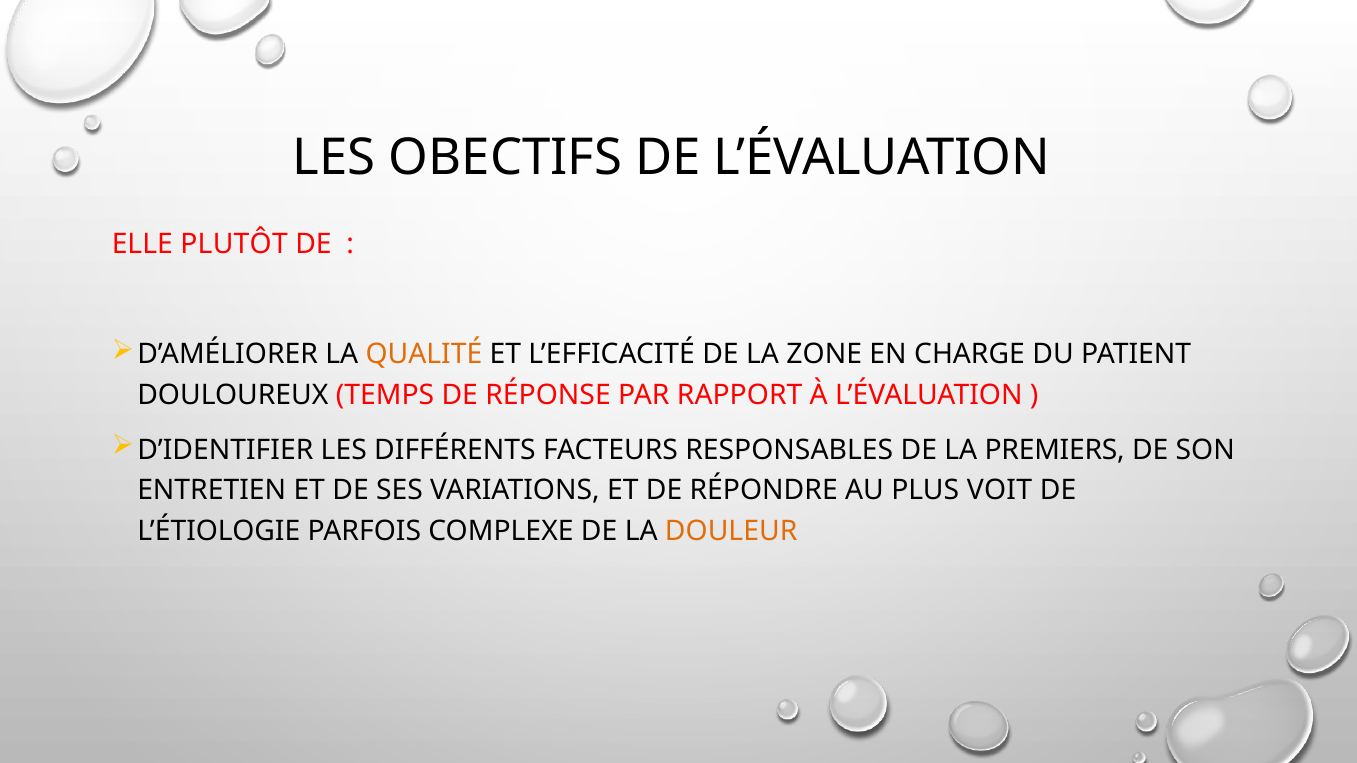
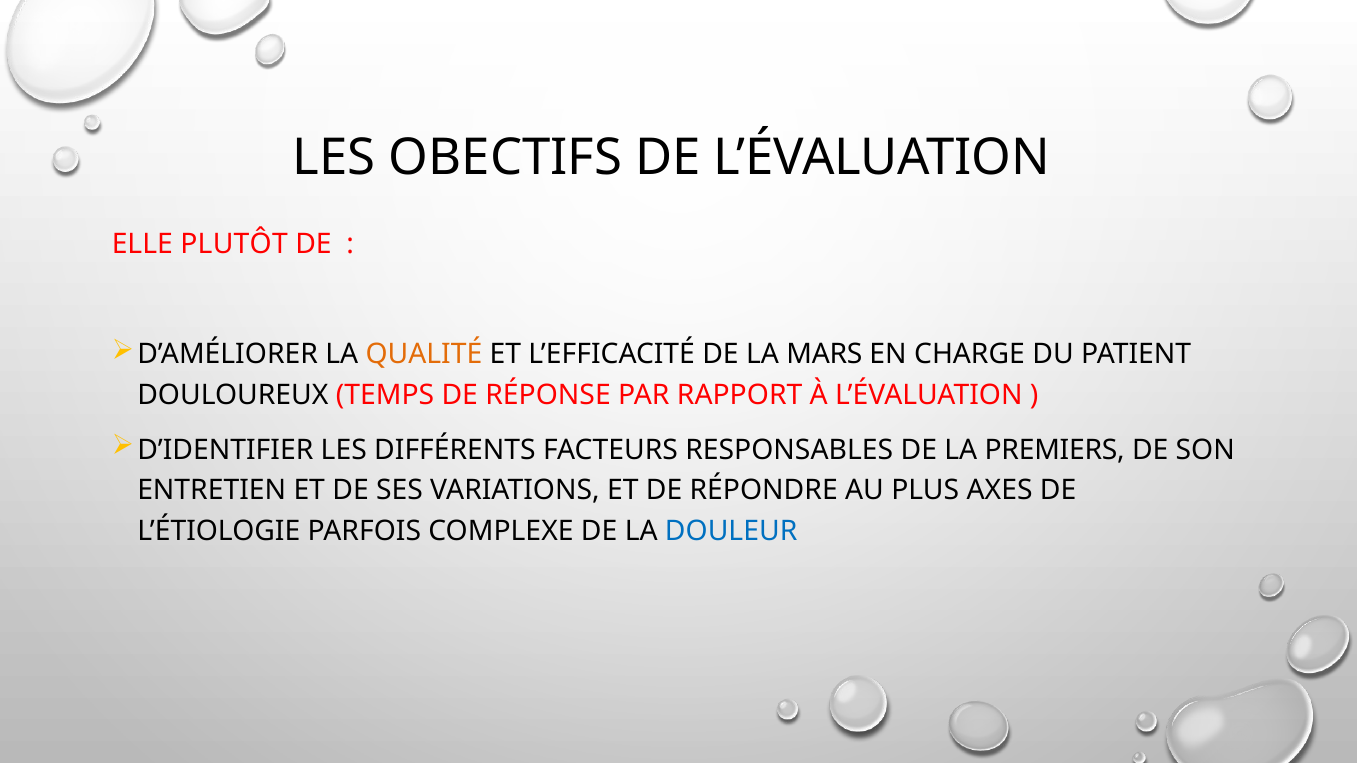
ZONE: ZONE -> MARS (824, 354)
VOIT: VOIT -> AXES (1000, 491)
DOULEUR colour: orange -> blue (731, 531)
